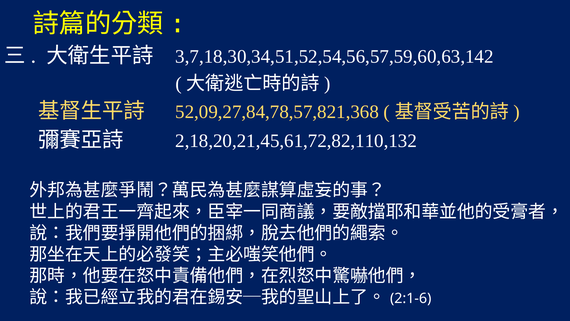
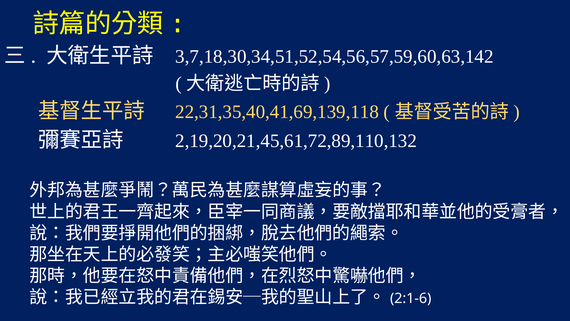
52,09,27,84,78,57,821,368: 52,09,27,84,78,57,821,368 -> 22,31,35,40,41,69,139,118 (277, 112)
2,18,20,21,45,61,72,82,110,132: 2,18,20,21,45,61,72,82,110,132 -> 2,19,20,21,45,61,72,89,110,132 (296, 141)
